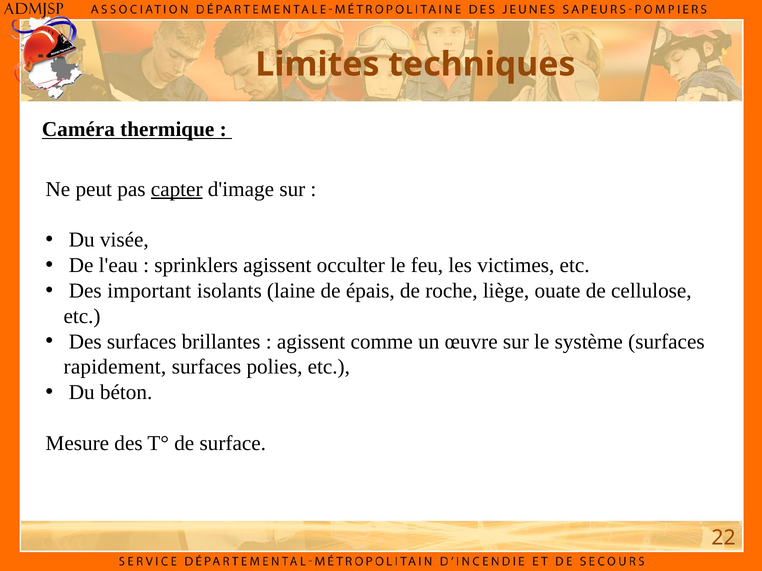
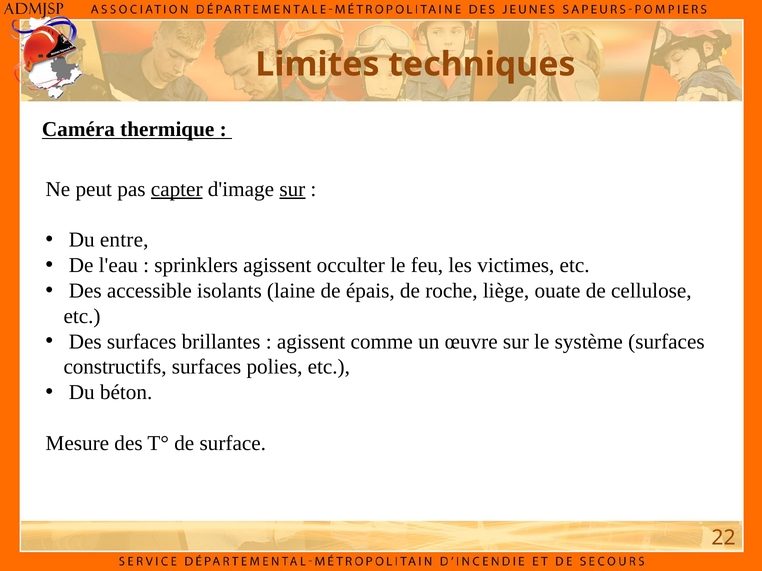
sur underline: none -> present (292, 189)
visée: visée -> entre (124, 240)
important: important -> accessible (149, 291)
rapidement: rapidement -> constructifs (115, 367)
